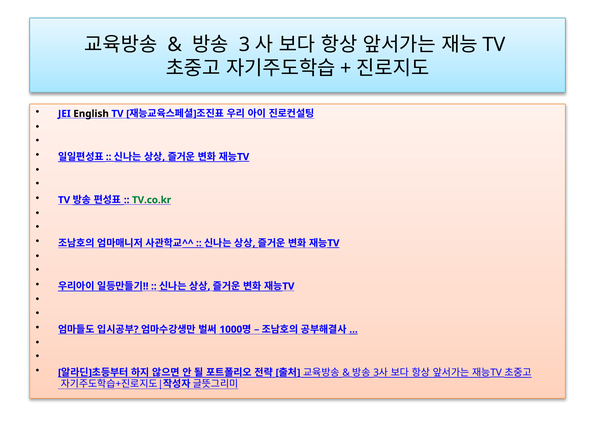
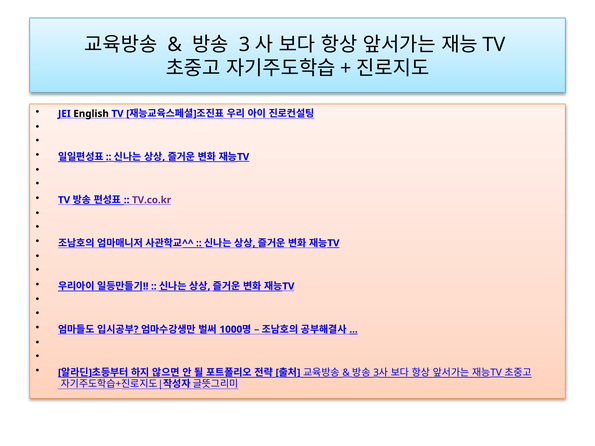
TV.co.kr colour: green -> purple (152, 200)
